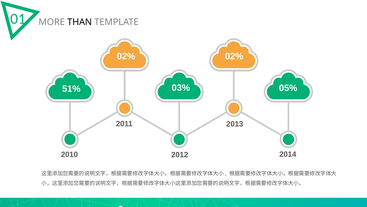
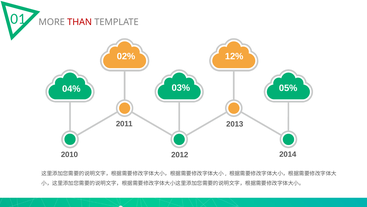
THAN colour: black -> red (80, 22)
02%: 02% -> 12% (234, 56)
51%: 51% -> 04% (71, 89)
